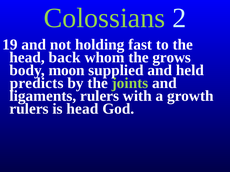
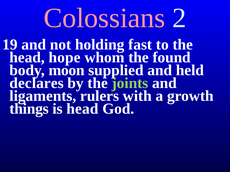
Colossians colour: light green -> pink (104, 18)
back: back -> hope (65, 58)
grows: grows -> found (172, 58)
predicts: predicts -> declares (37, 83)
rulers: rulers -> things (29, 109)
